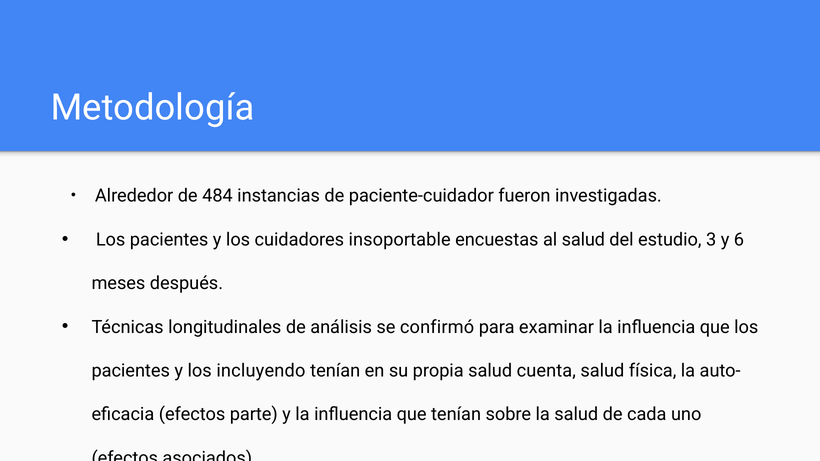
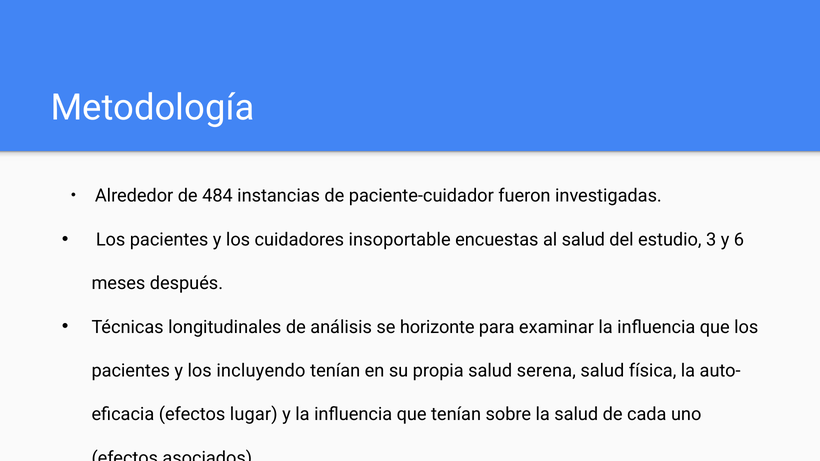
confirmó: confirmó -> horizonte (437, 327)
cuenta: cuenta -> serena (546, 371)
parte: parte -> lugar (254, 415)
